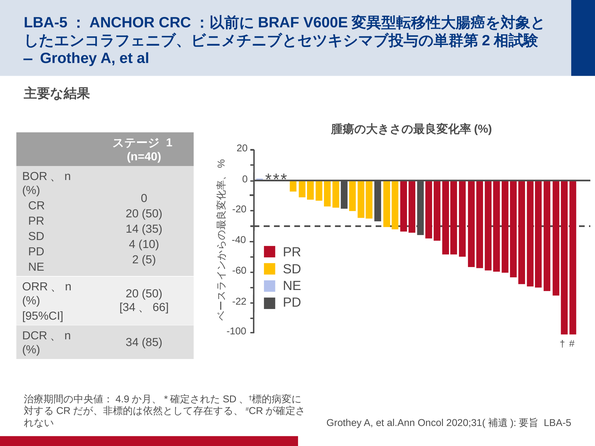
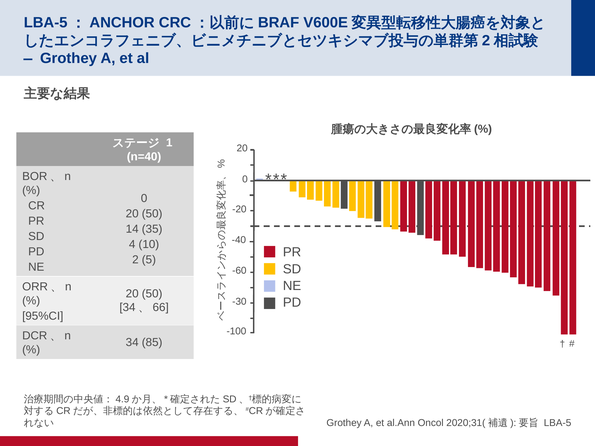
-22: -22 -> -30 (239, 302)
